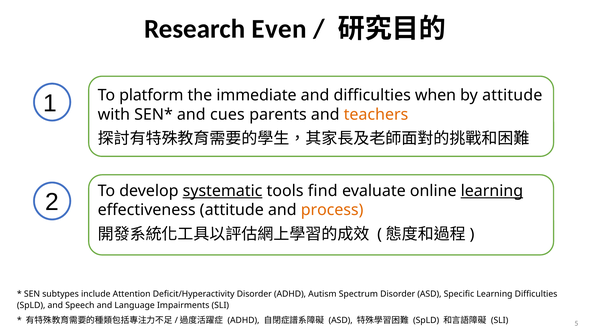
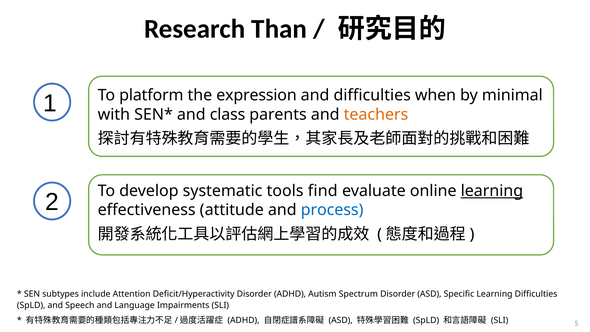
Even: Even -> Than (279, 29)
immediate: immediate -> expression (256, 95)
by attitude: attitude -> minimal (512, 95)
cues: cues -> class (228, 114)
systematic underline: present -> none (223, 191)
process colour: orange -> blue (332, 210)
